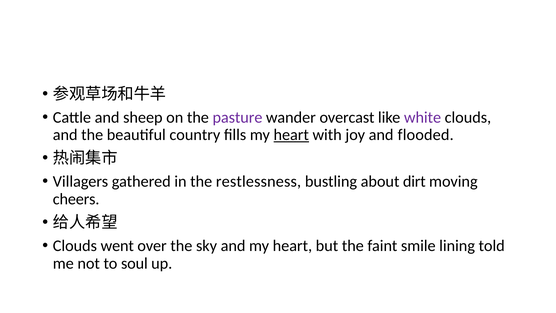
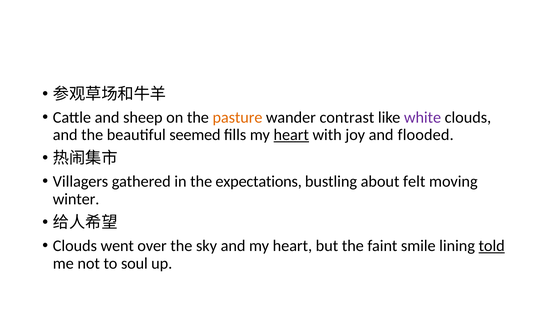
pasture colour: purple -> orange (237, 117)
overcast: overcast -> contrast (347, 117)
country: country -> seemed (195, 135)
restlessness: restlessness -> expectations (259, 181)
dirt: dirt -> felt (414, 181)
cheers: cheers -> winter (76, 199)
told underline: none -> present (492, 246)
